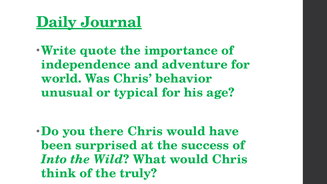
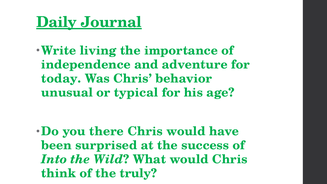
quote: quote -> living (98, 51)
world: world -> today (61, 79)
